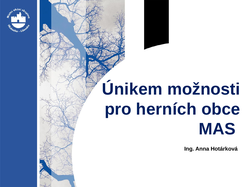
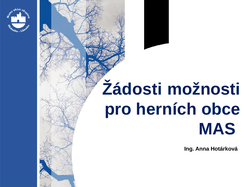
Únikem: Únikem -> Žádosti (132, 89)
